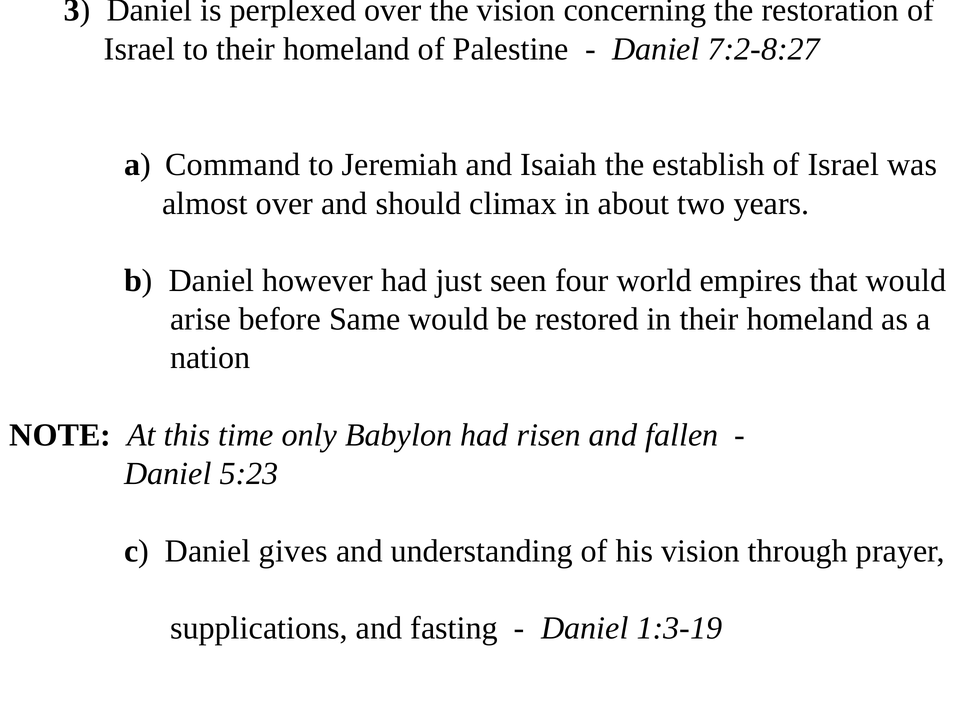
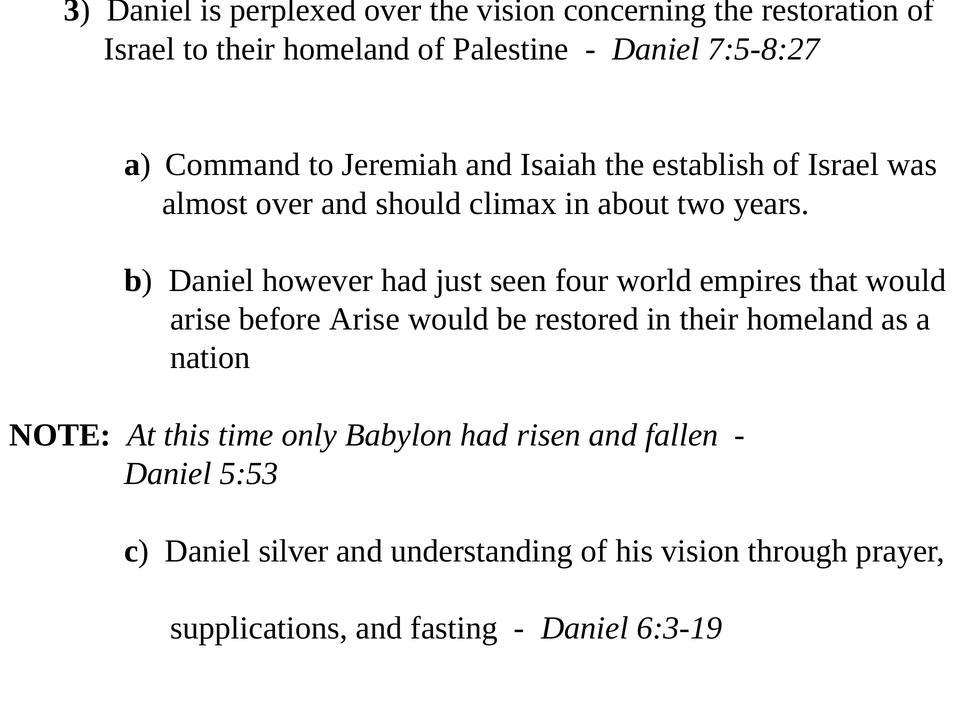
7:2-8:27: 7:2-8:27 -> 7:5-8:27 (764, 49)
before Same: Same -> Arise (364, 319)
5:23: 5:23 -> 5:53 (249, 474)
gives: gives -> silver (294, 551)
1:3-19: 1:3-19 -> 6:3-19 (679, 628)
